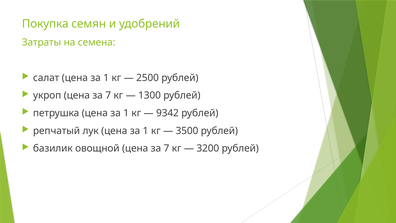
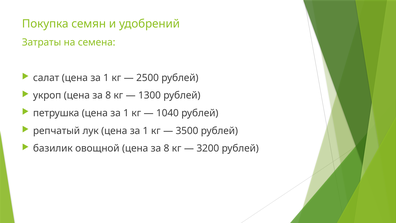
укроп цена за 7: 7 -> 8 (108, 95)
9342: 9342 -> 1040 (167, 113)
овощной цена за 7: 7 -> 8 (166, 148)
